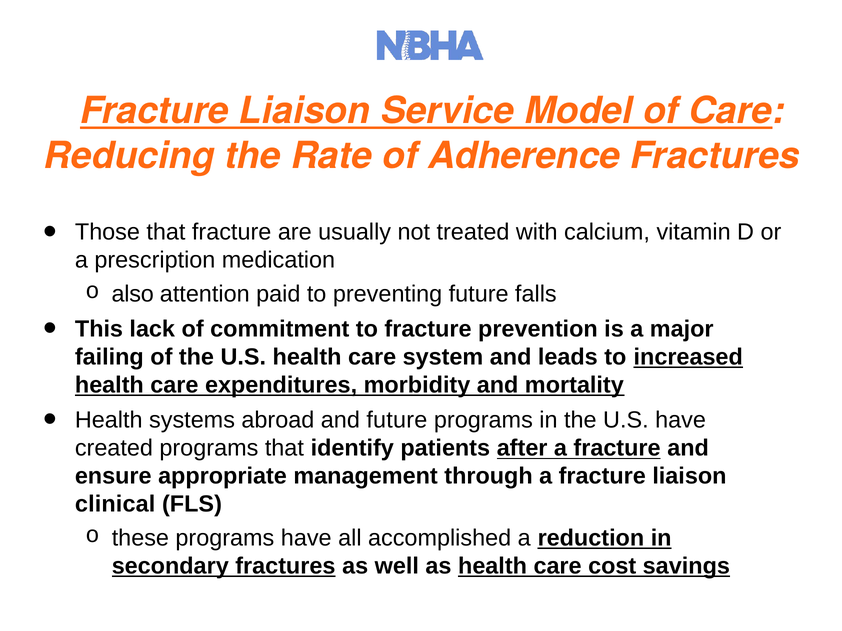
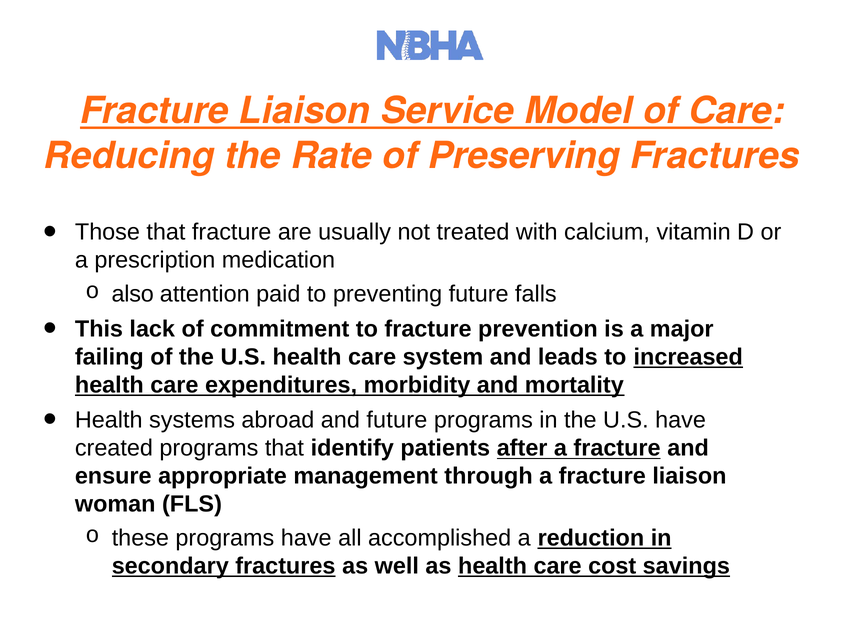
Adherence: Adherence -> Preserving (524, 156)
clinical: clinical -> woman (115, 505)
